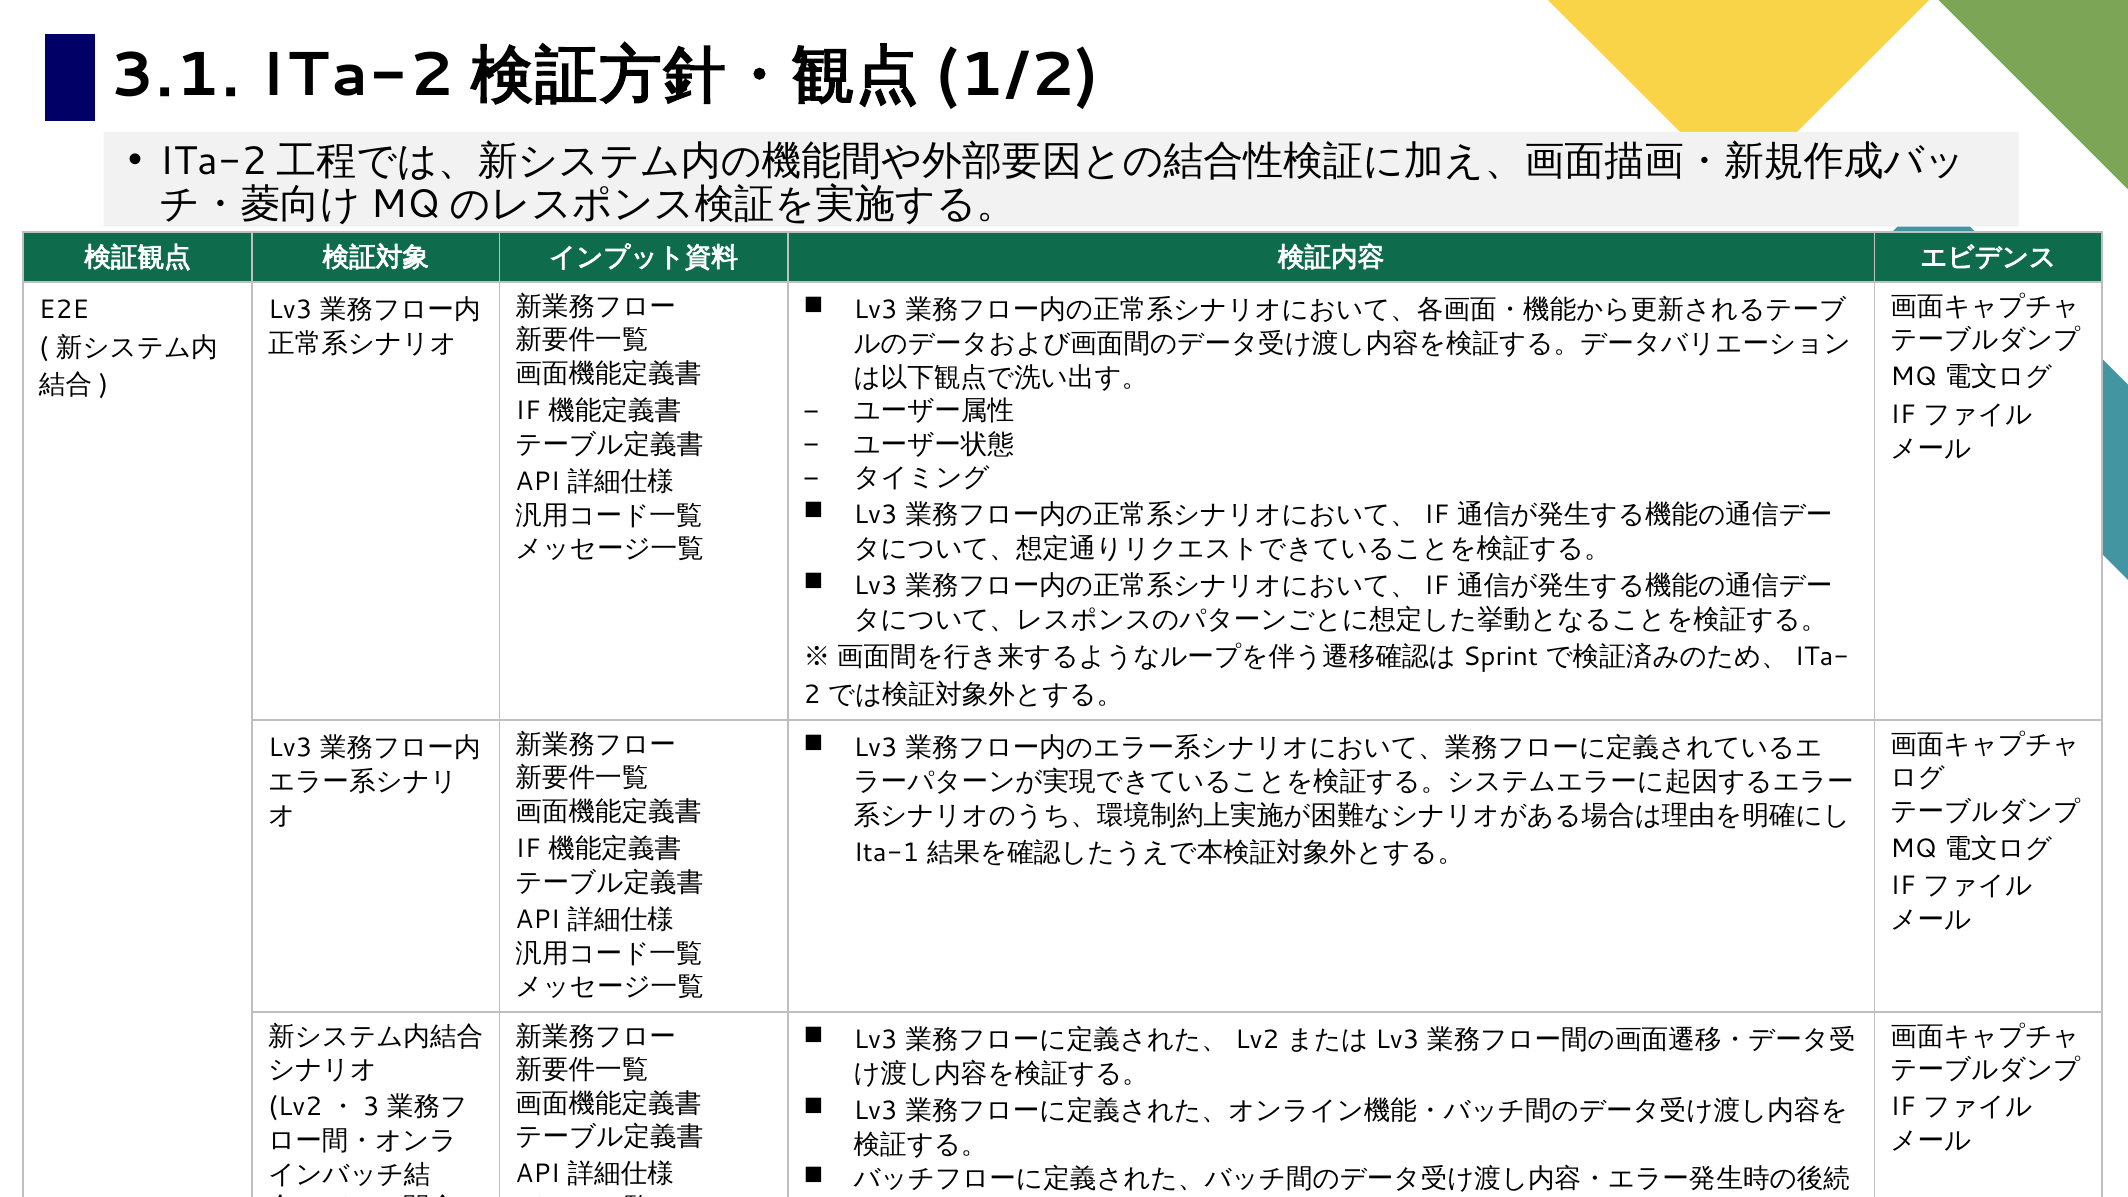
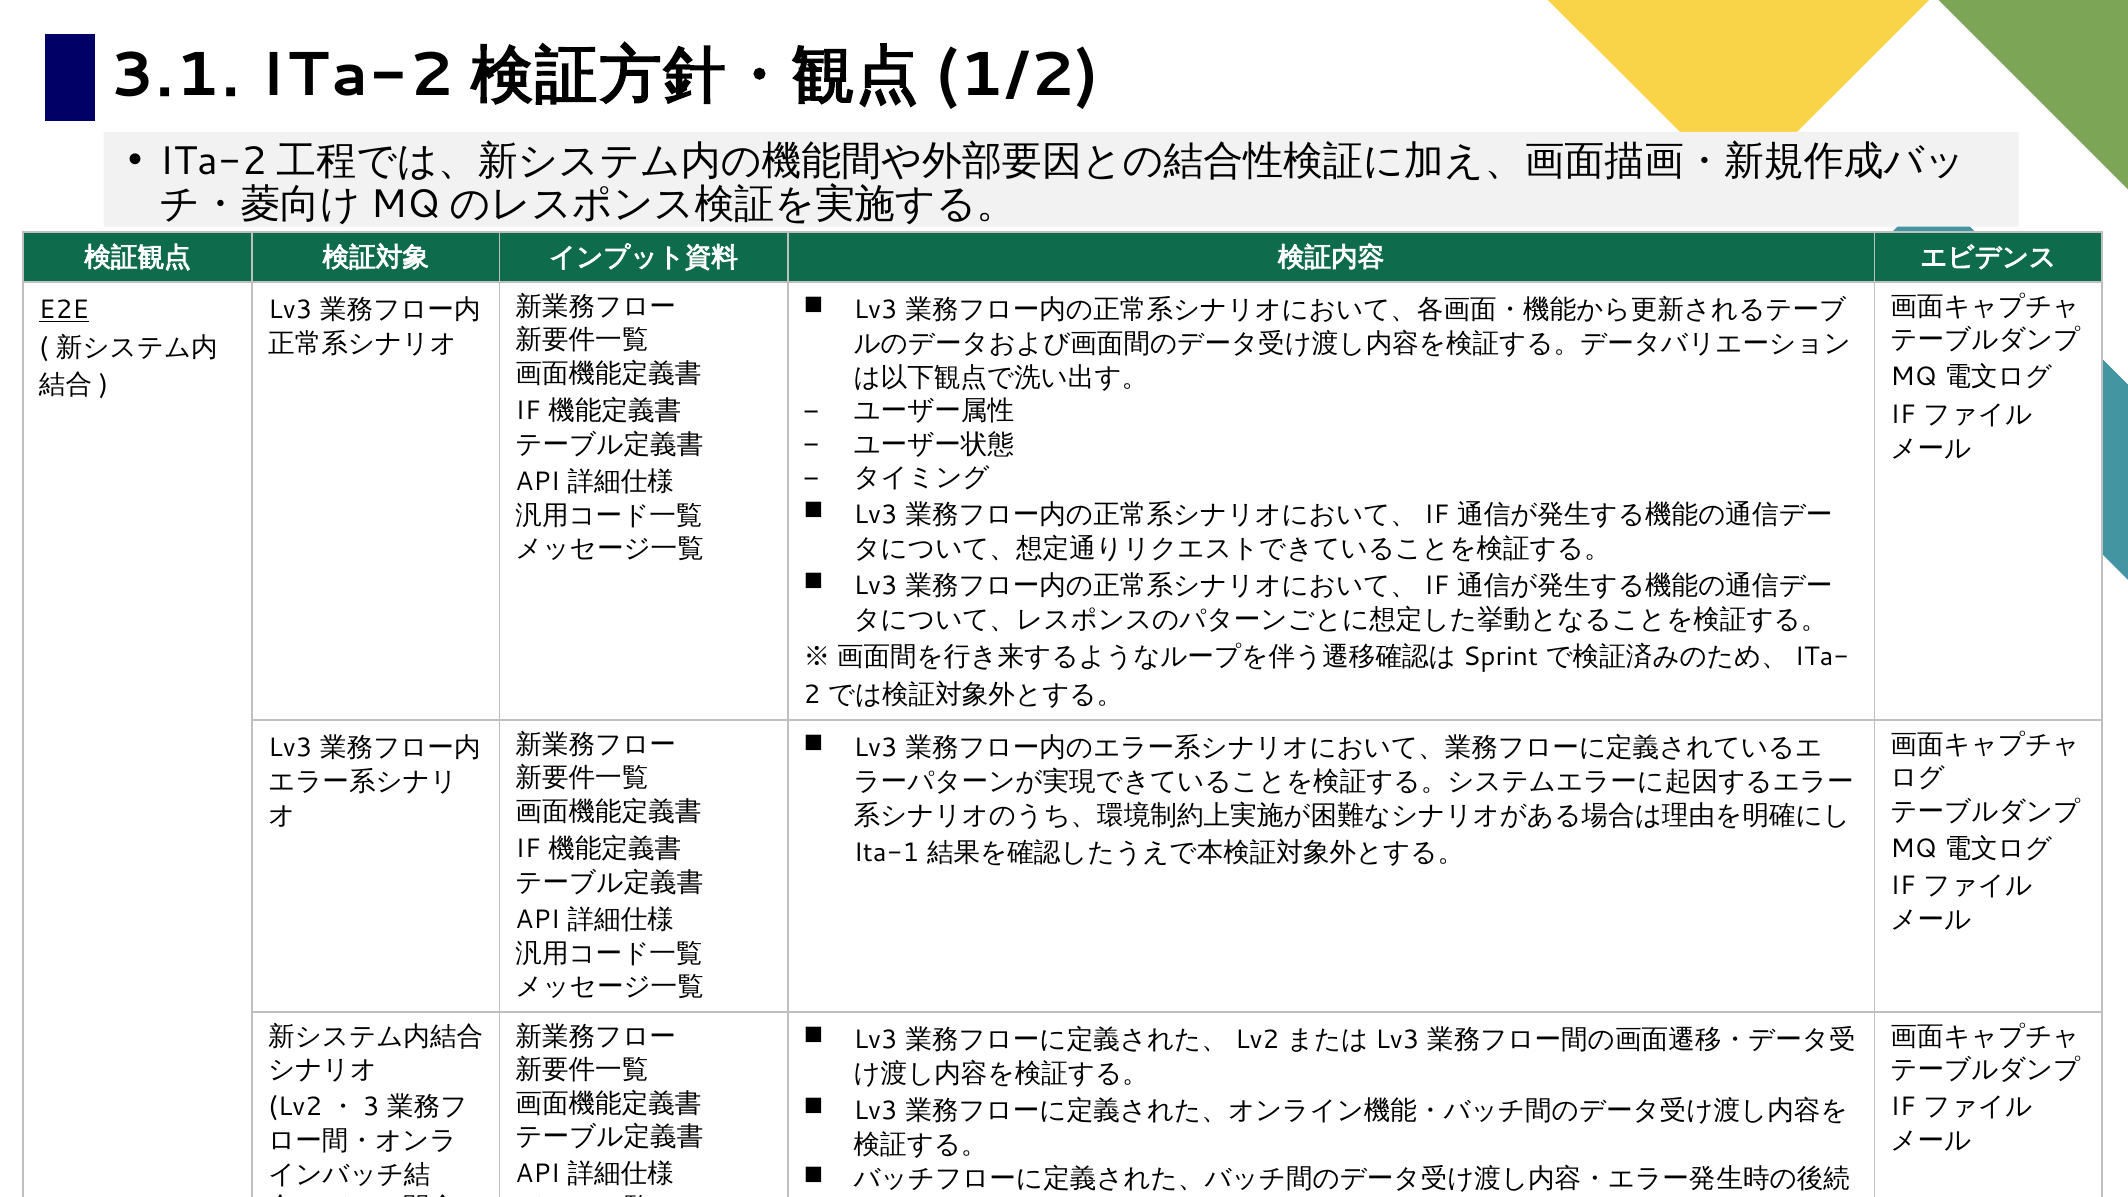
E2E underline: none -> present (64, 310)
